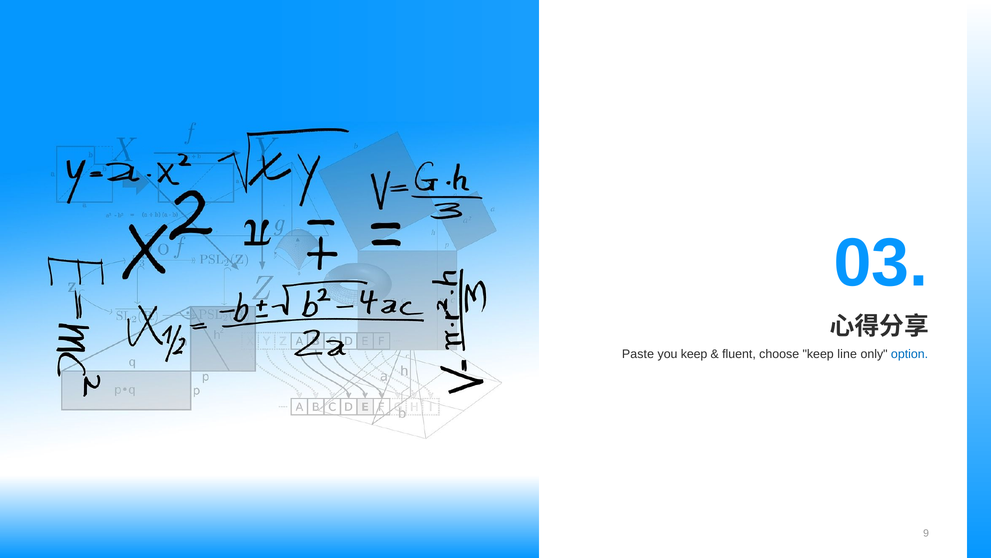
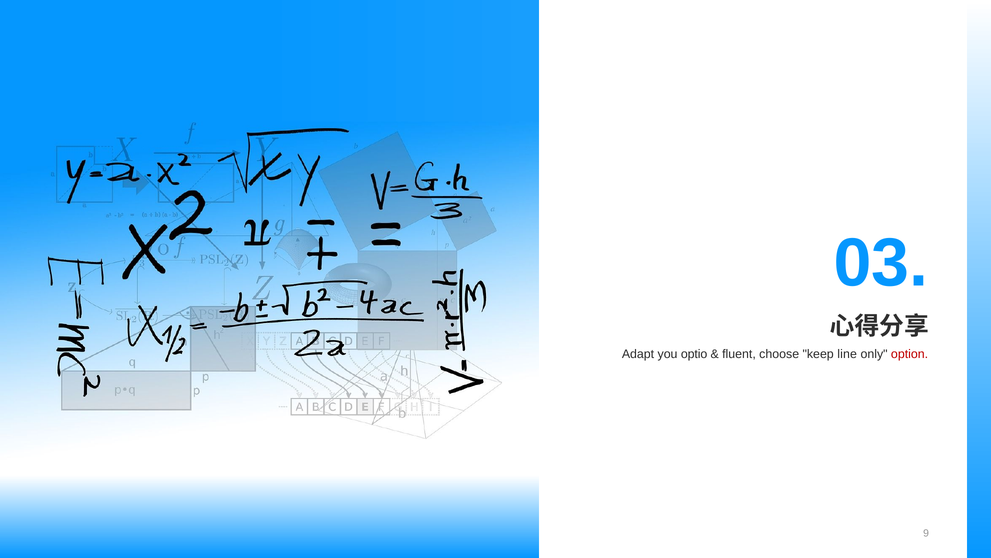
Paste: Paste -> Adapt (638, 354)
you keep: keep -> optio (694, 354)
option colour: blue -> red (910, 354)
